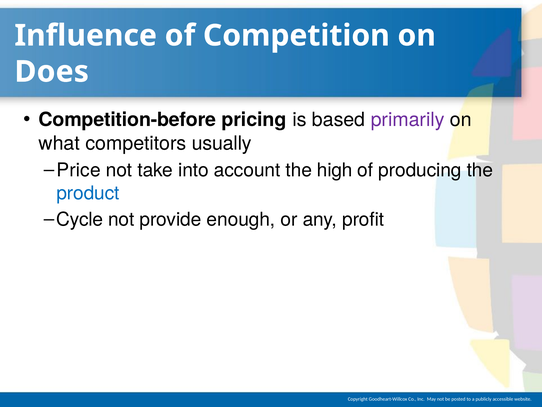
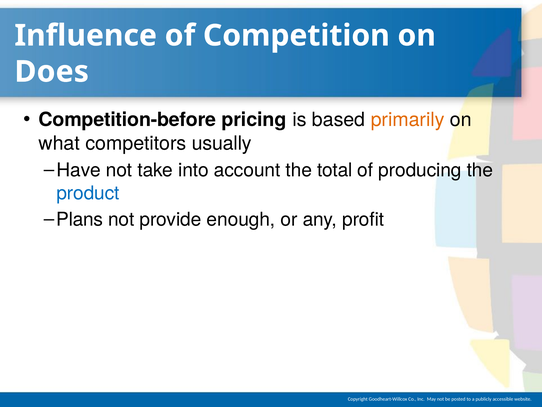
primarily colour: purple -> orange (408, 120)
Price: Price -> Have (79, 170)
high: high -> total (335, 170)
Cycle: Cycle -> Plans (80, 219)
